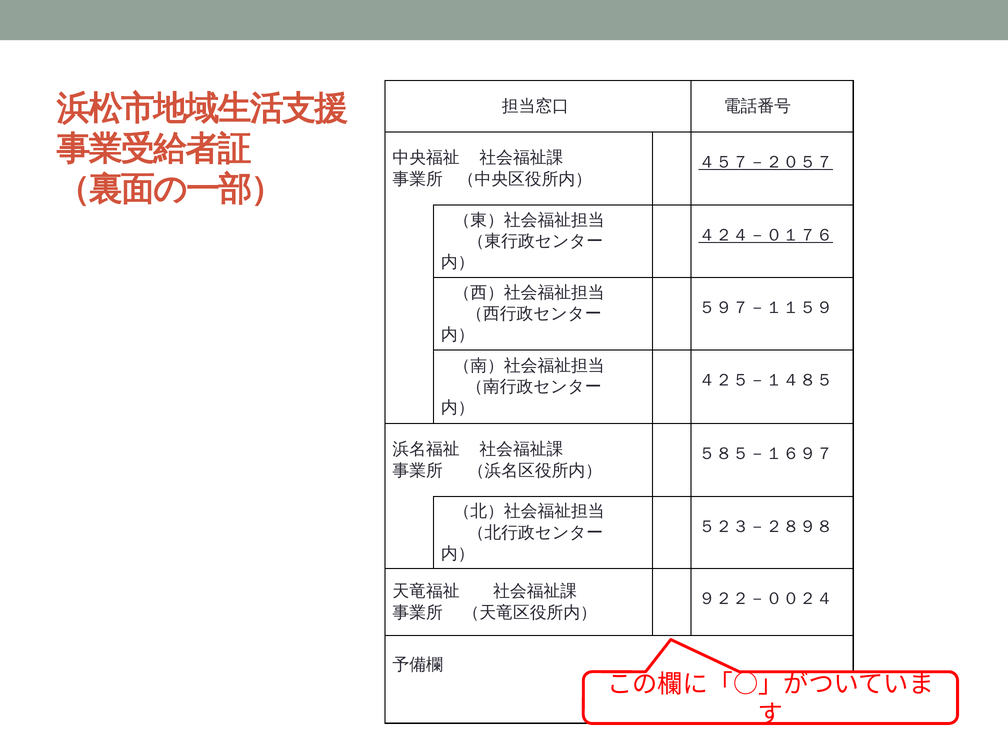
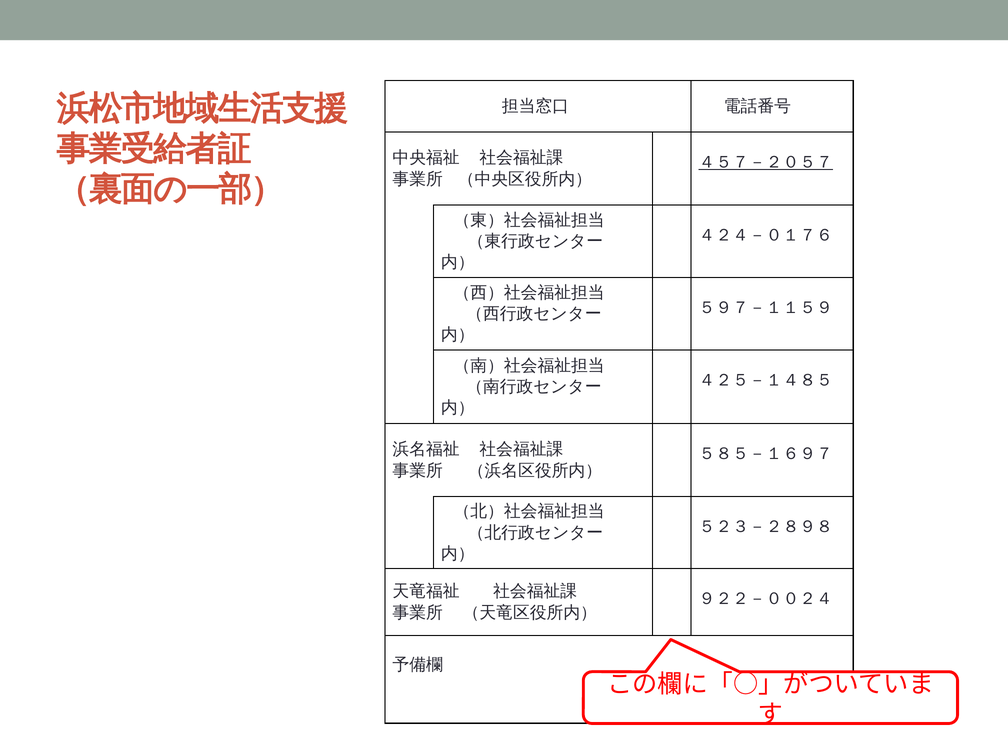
４２４－０１７６ underline: present -> none (766, 235)
